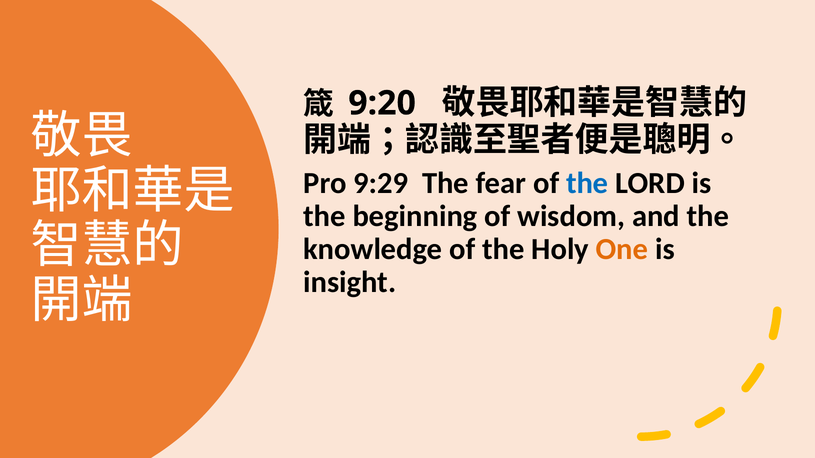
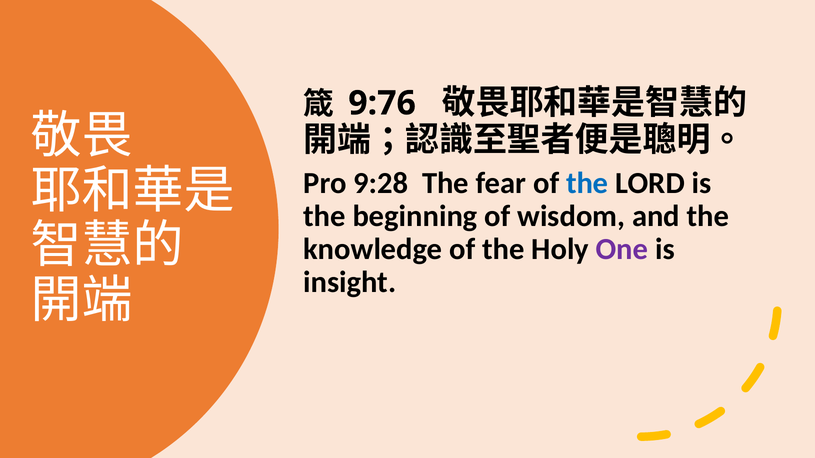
9:20: 9:20 -> 9:76 (382, 103)
9:29: 9:29 -> 9:28 (381, 183)
One colour: orange -> purple (622, 249)
